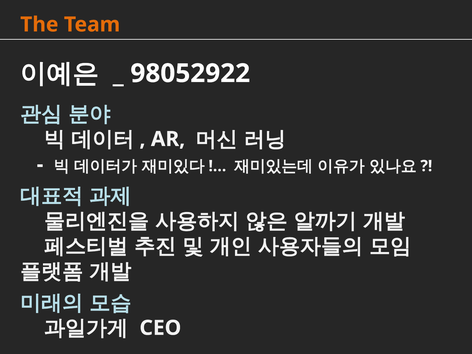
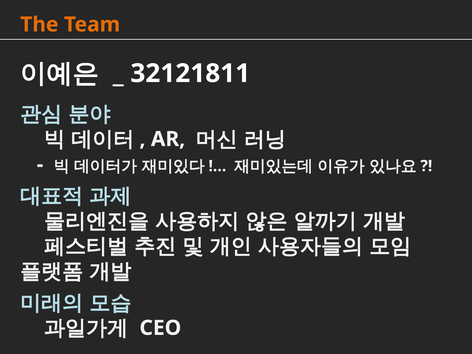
98052922: 98052922 -> 32121811 (190, 73)
